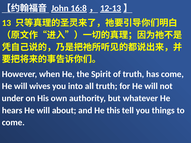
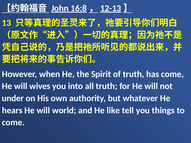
about: about -> world (64, 111)
this: this -> like (113, 111)
